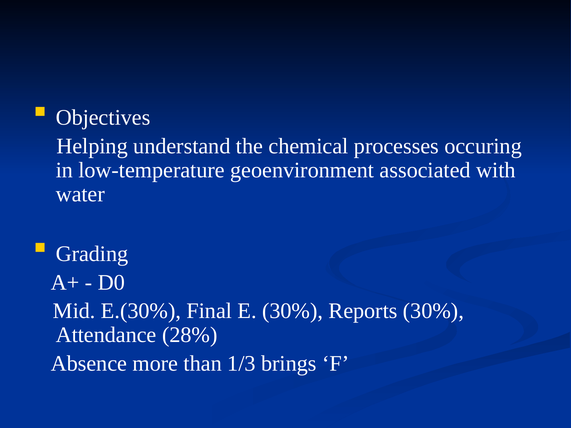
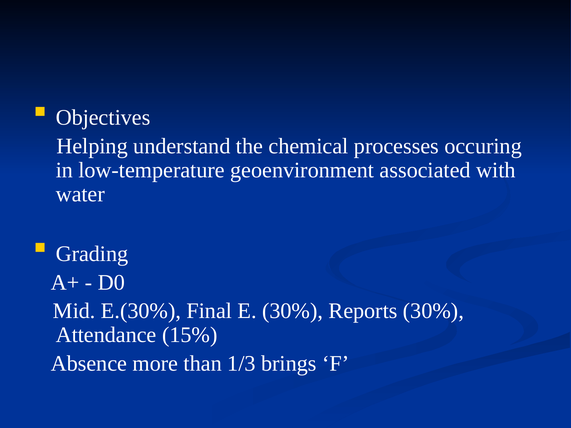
28%: 28% -> 15% (190, 335)
